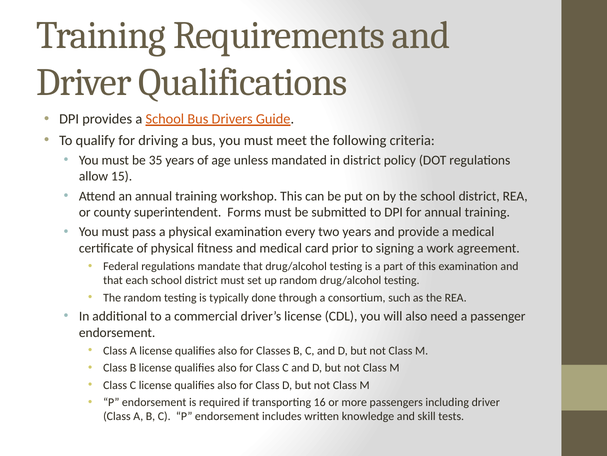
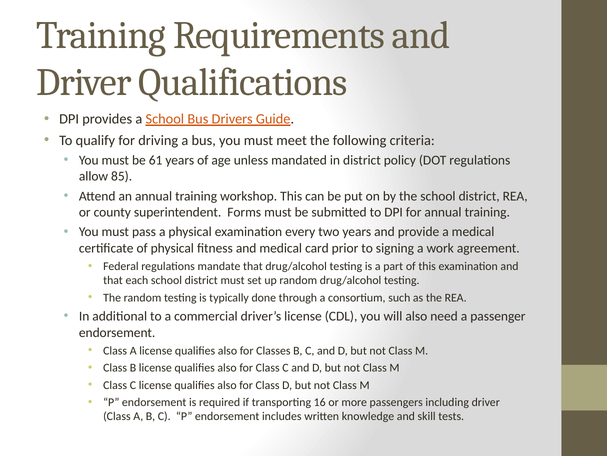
35: 35 -> 61 (156, 160)
15: 15 -> 85 (122, 176)
